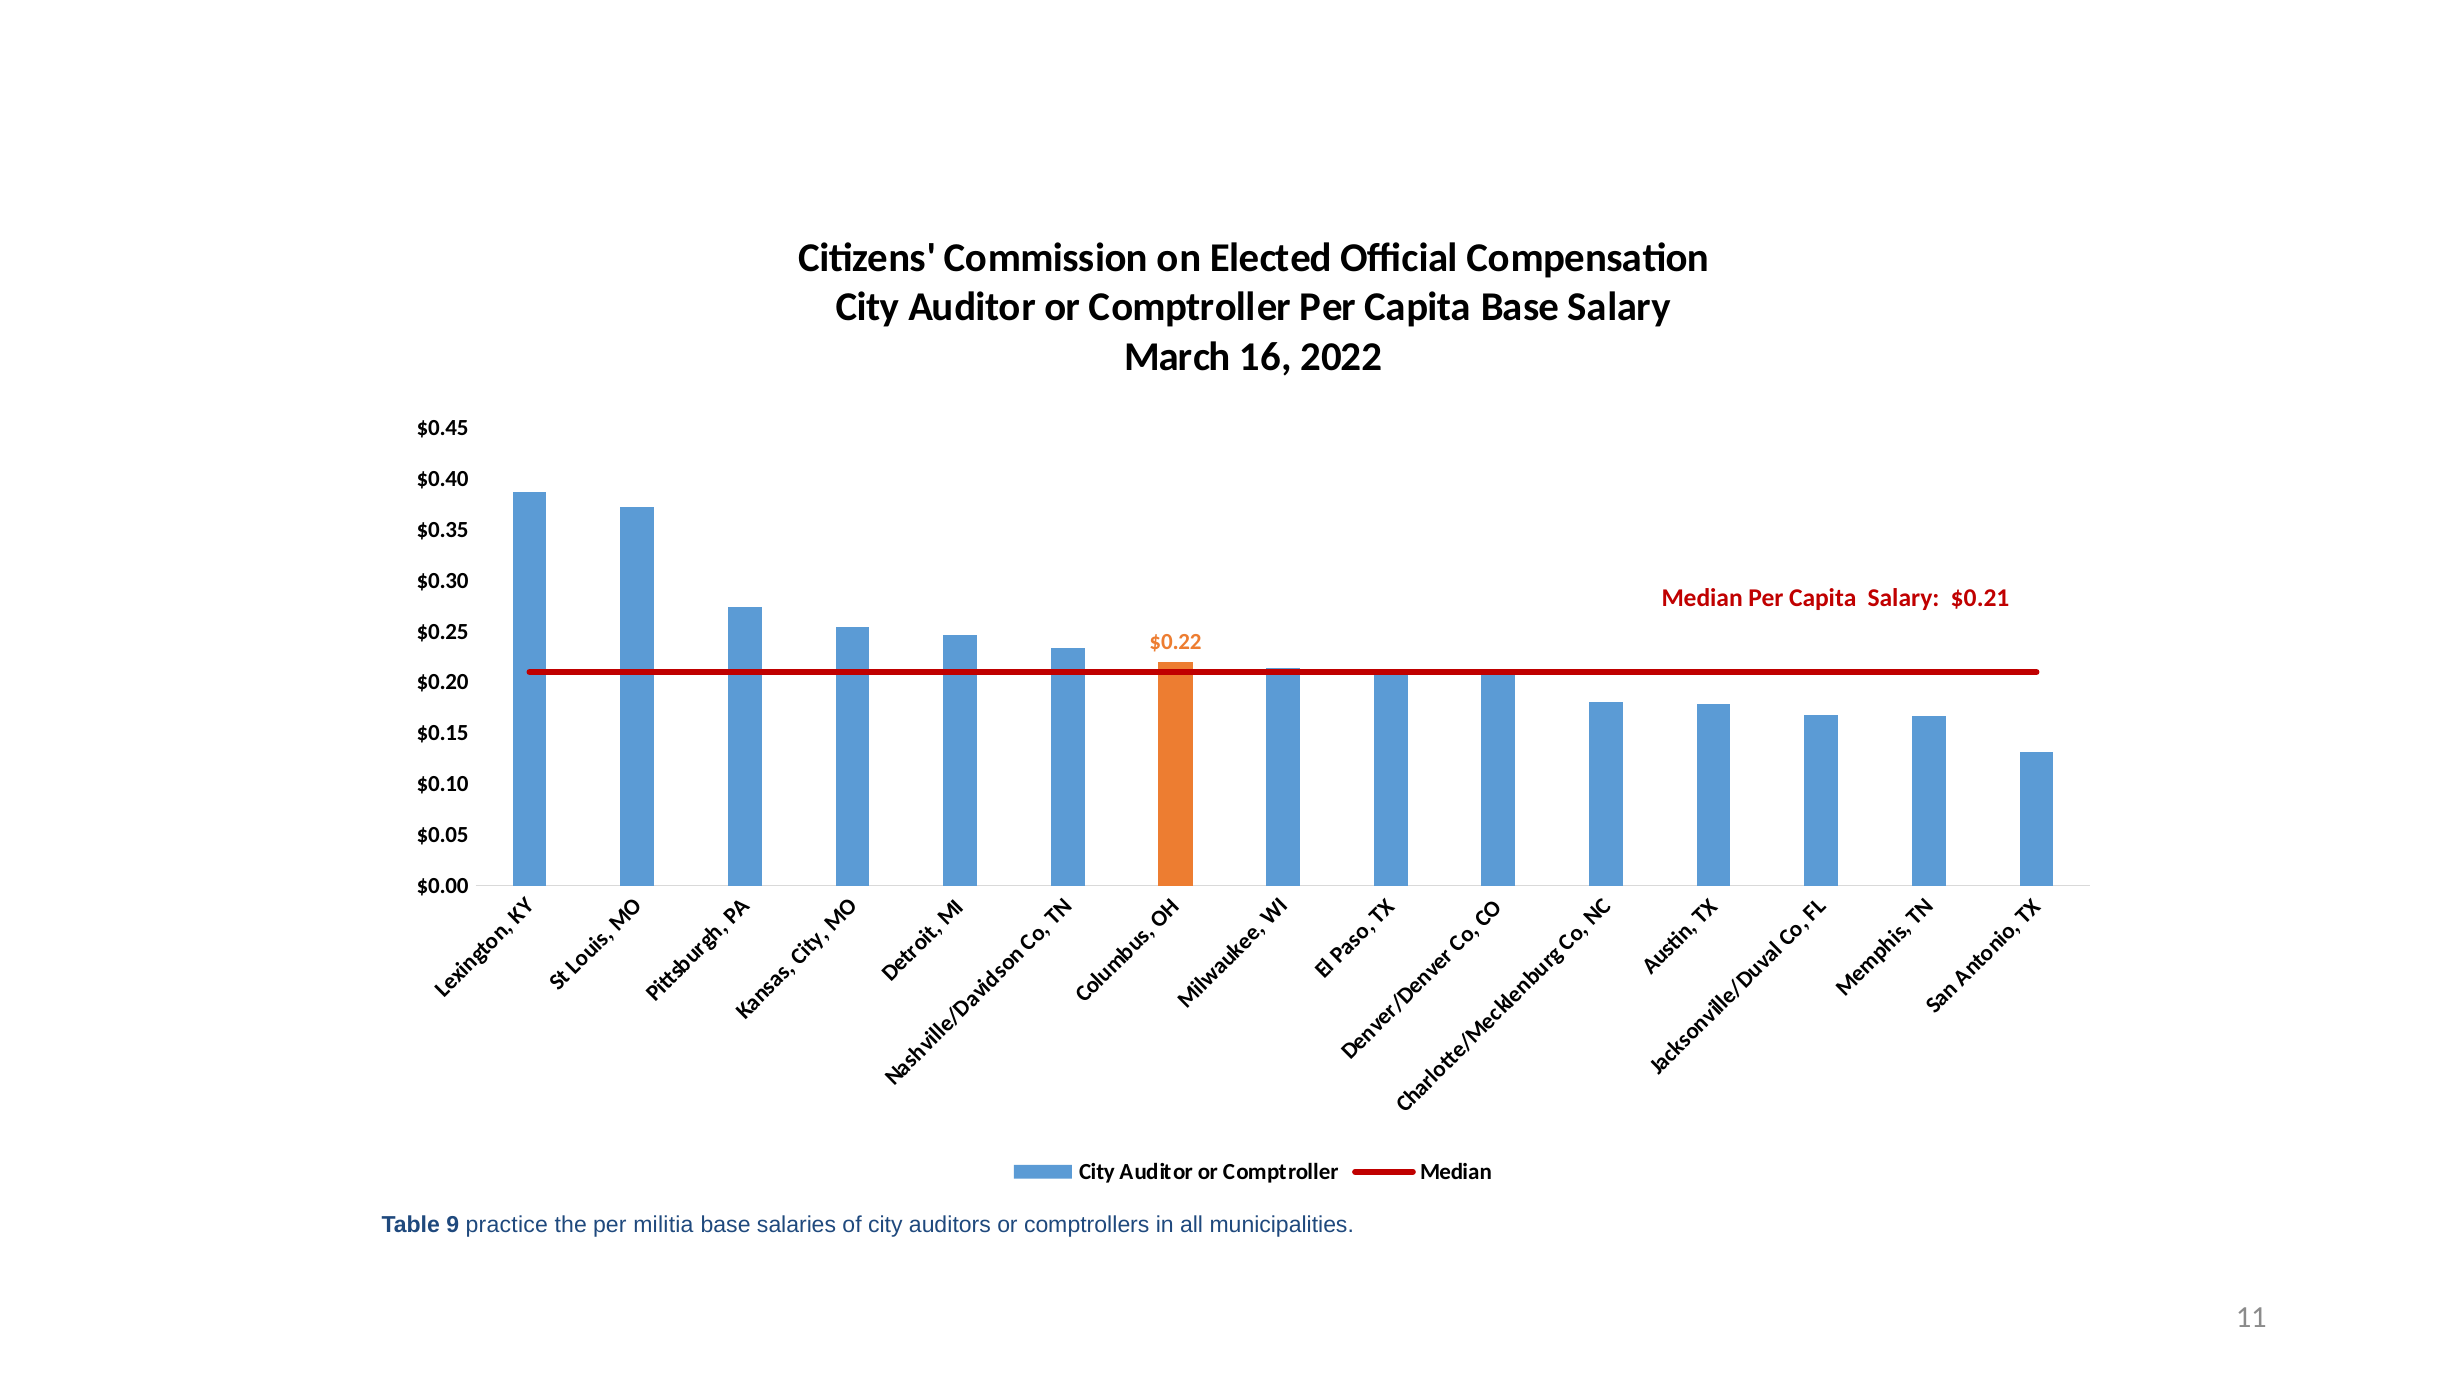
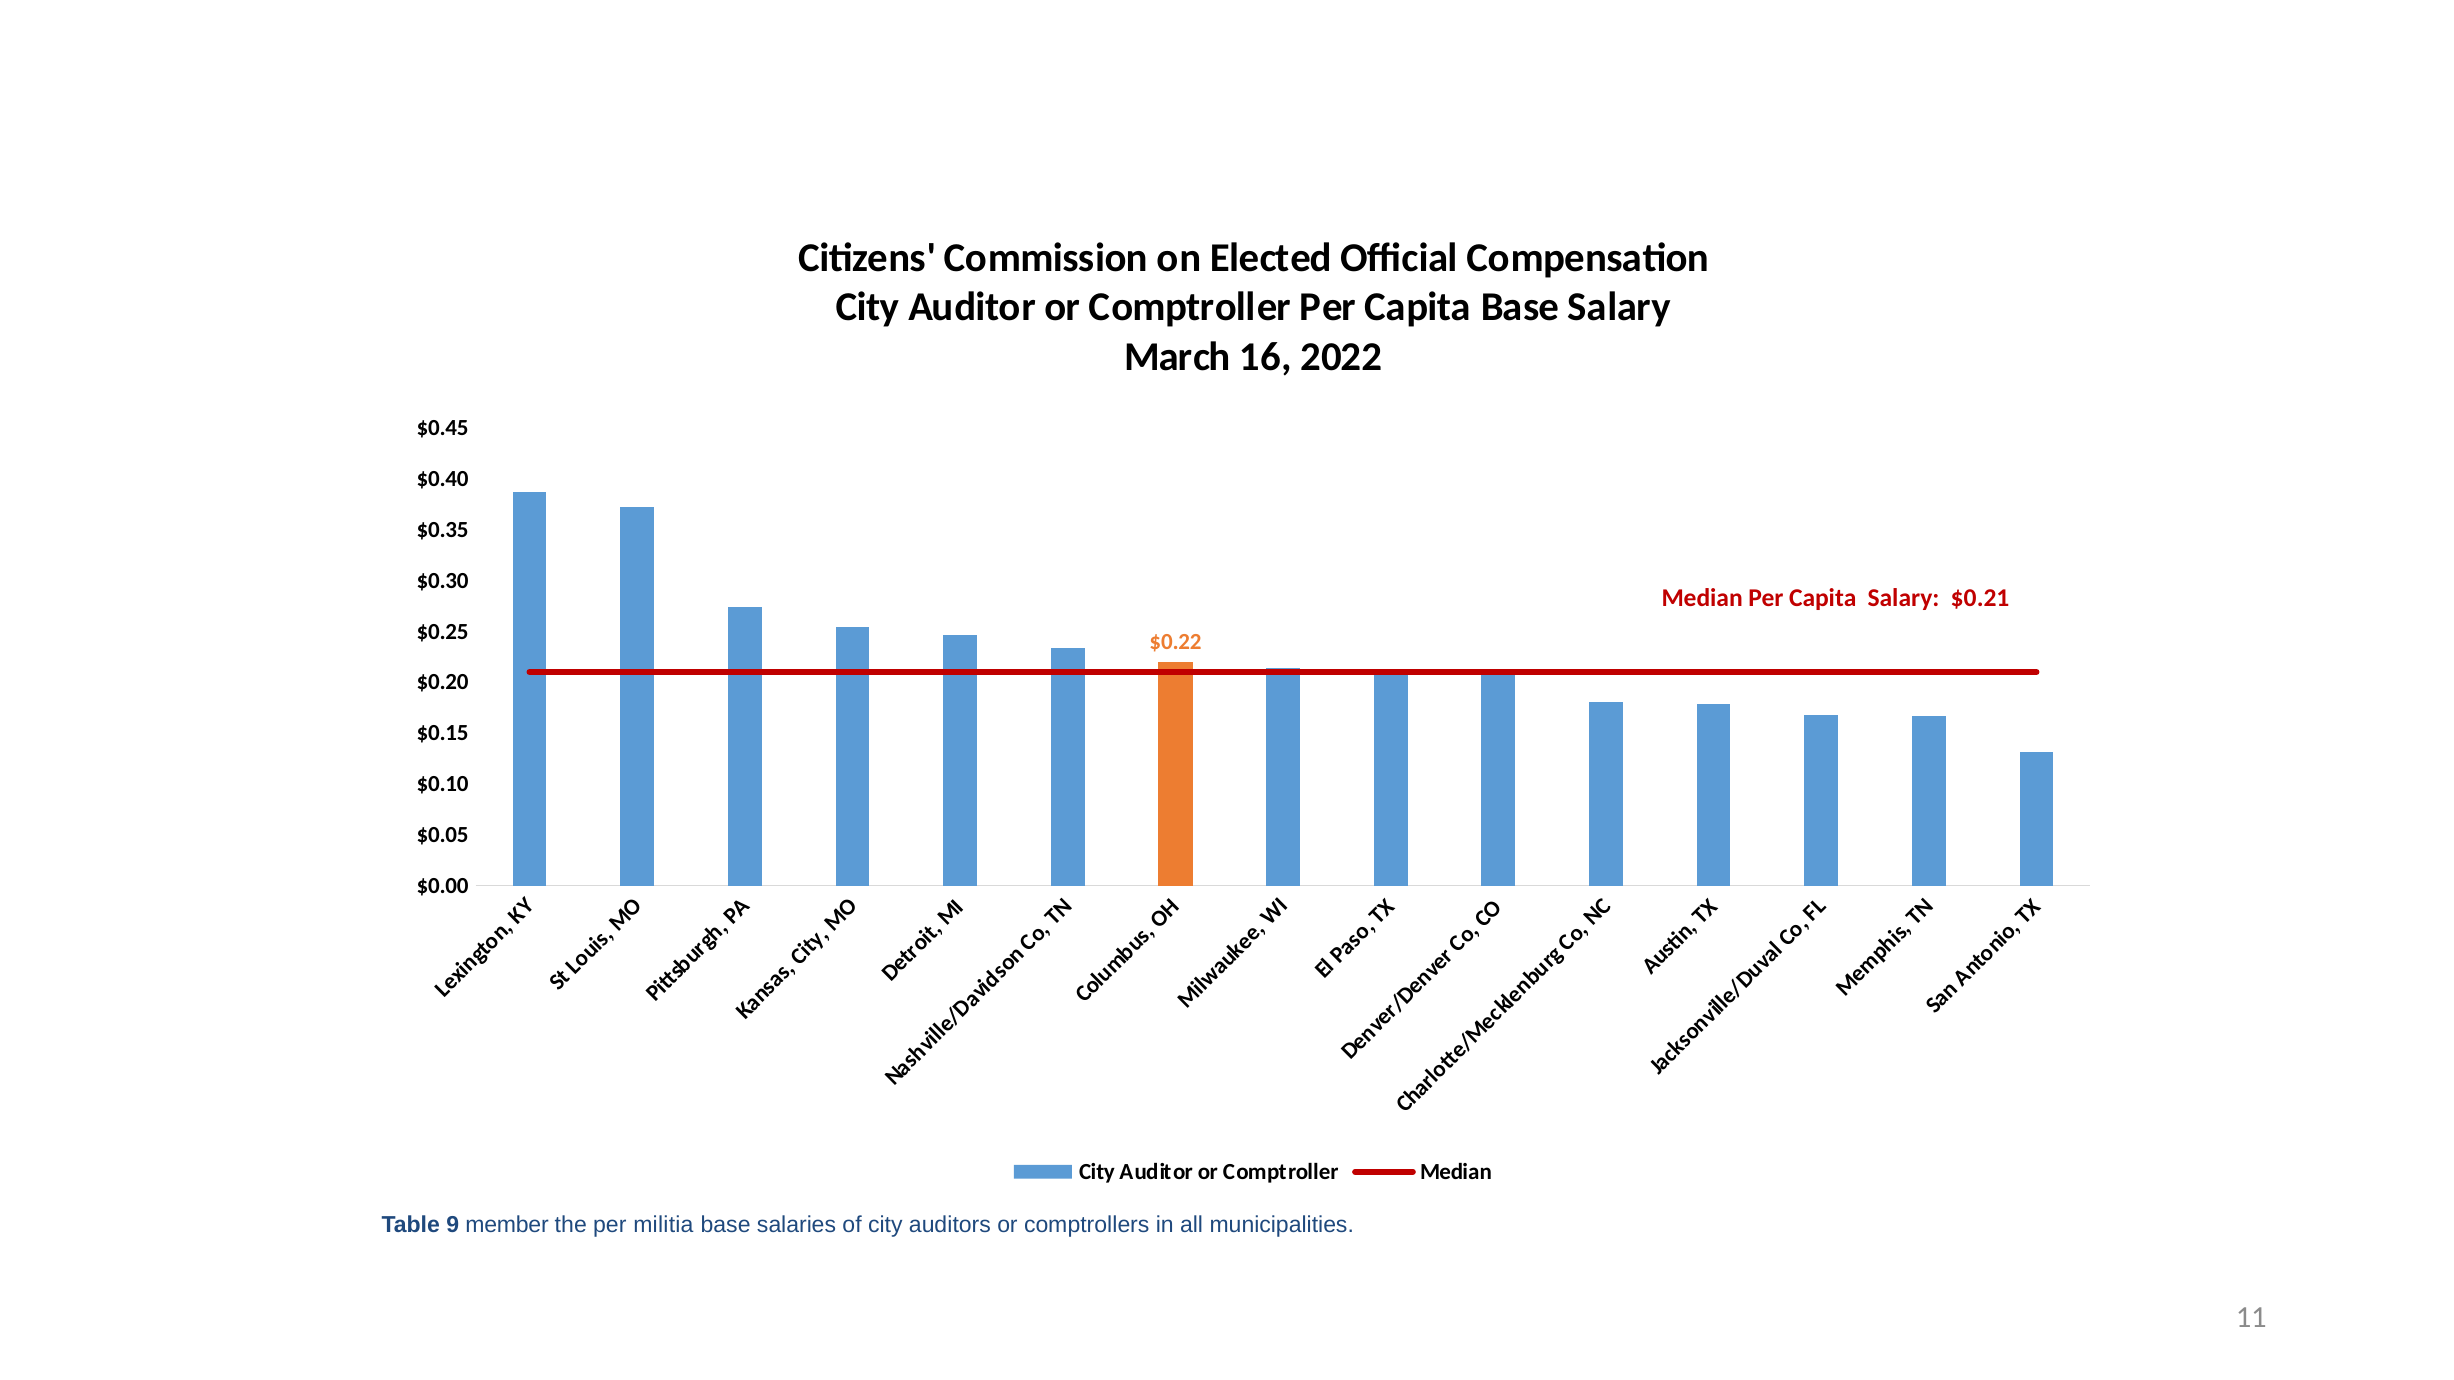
practice: practice -> member (507, 1225)
